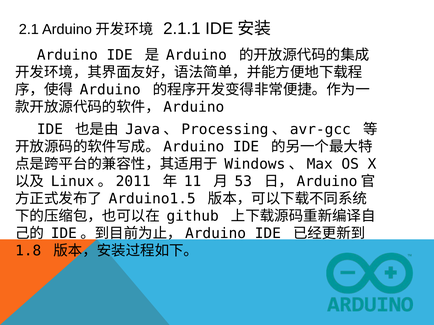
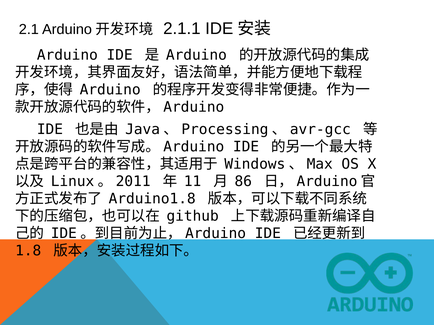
53: 53 -> 86 (243, 182)
Arduino1.5: Arduino1.5 -> Arduino1.8 (152, 199)
